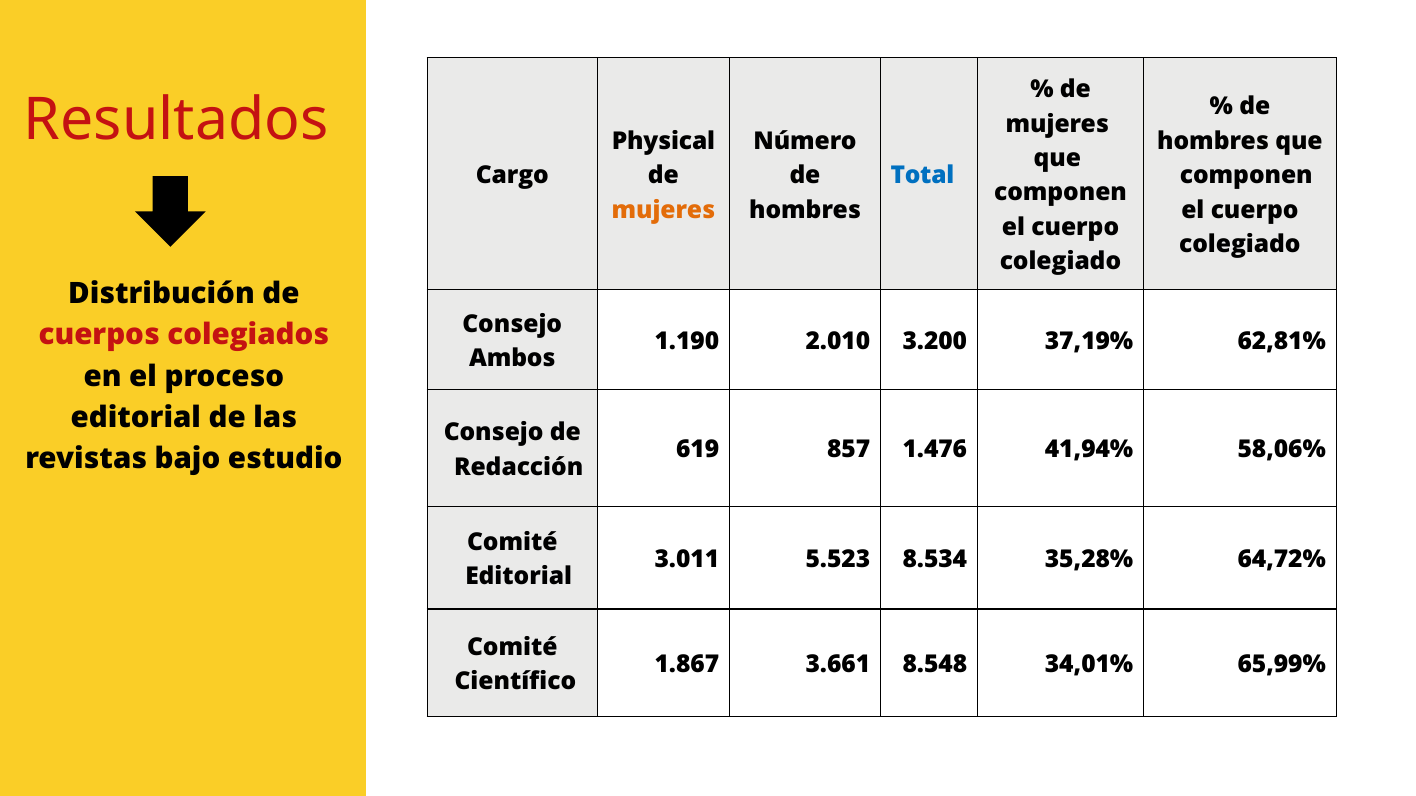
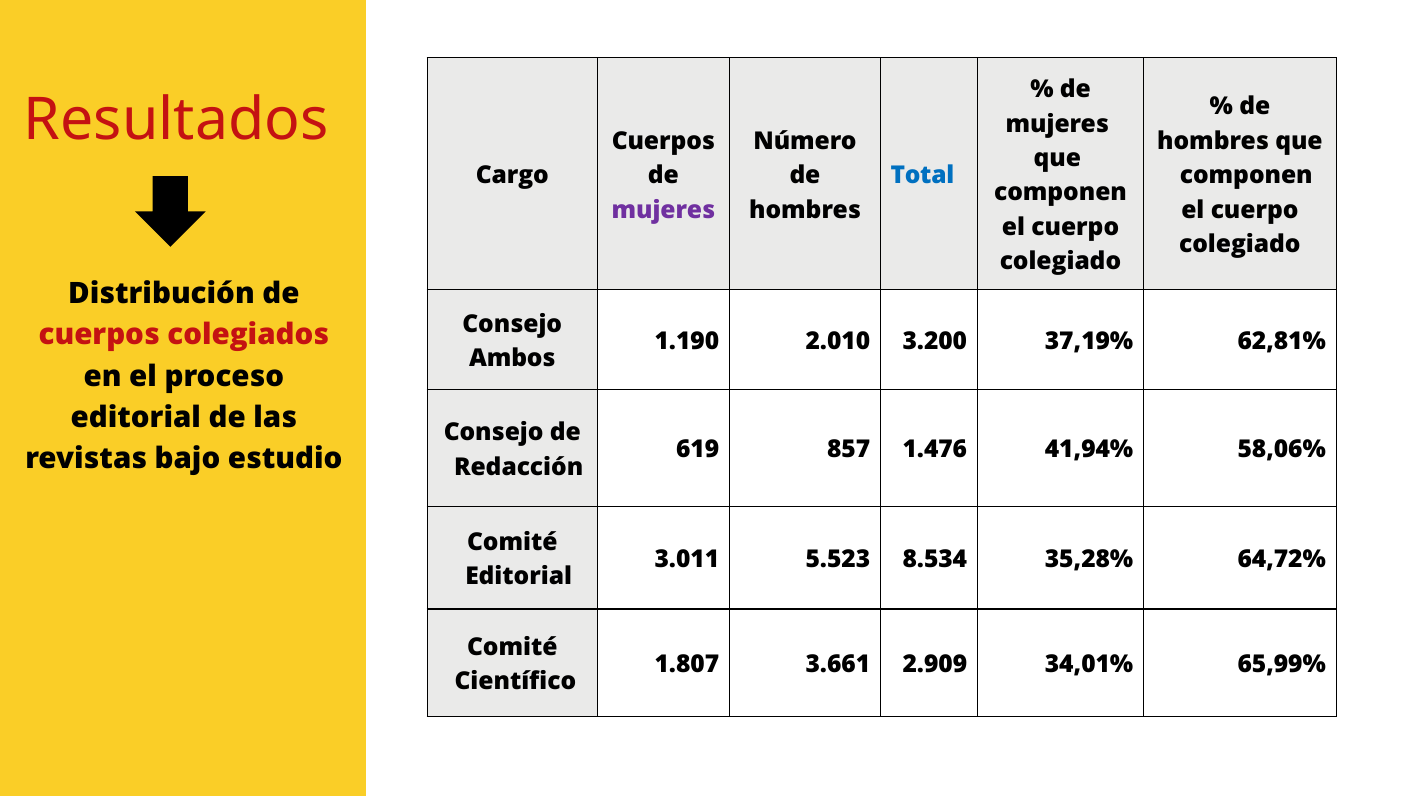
Physical: Physical -> Cuerpos (663, 141)
mujeres colour: orange -> purple (663, 210)
1.867: 1.867 -> 1.807 (687, 665)
8.548: 8.548 -> 2.909 (935, 665)
